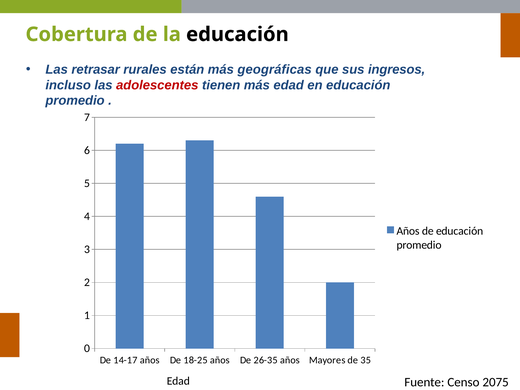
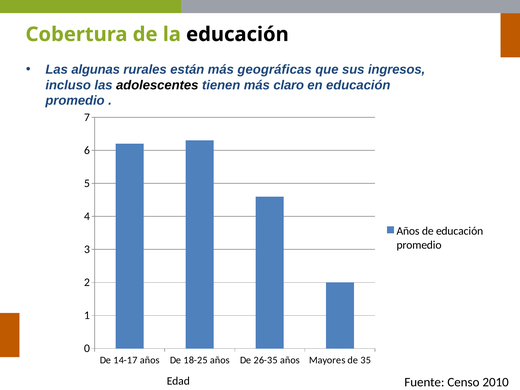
retrasar: retrasar -> algunas (96, 69)
adolescentes colour: red -> black (157, 85)
más edad: edad -> claro (289, 85)
2075: 2075 -> 2010 (496, 382)
